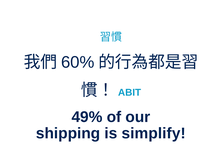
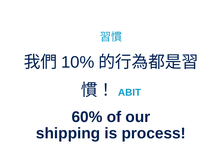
60%: 60% -> 10% (78, 62)
49%: 49% -> 60% (87, 117)
simplify: simplify -> process (154, 133)
